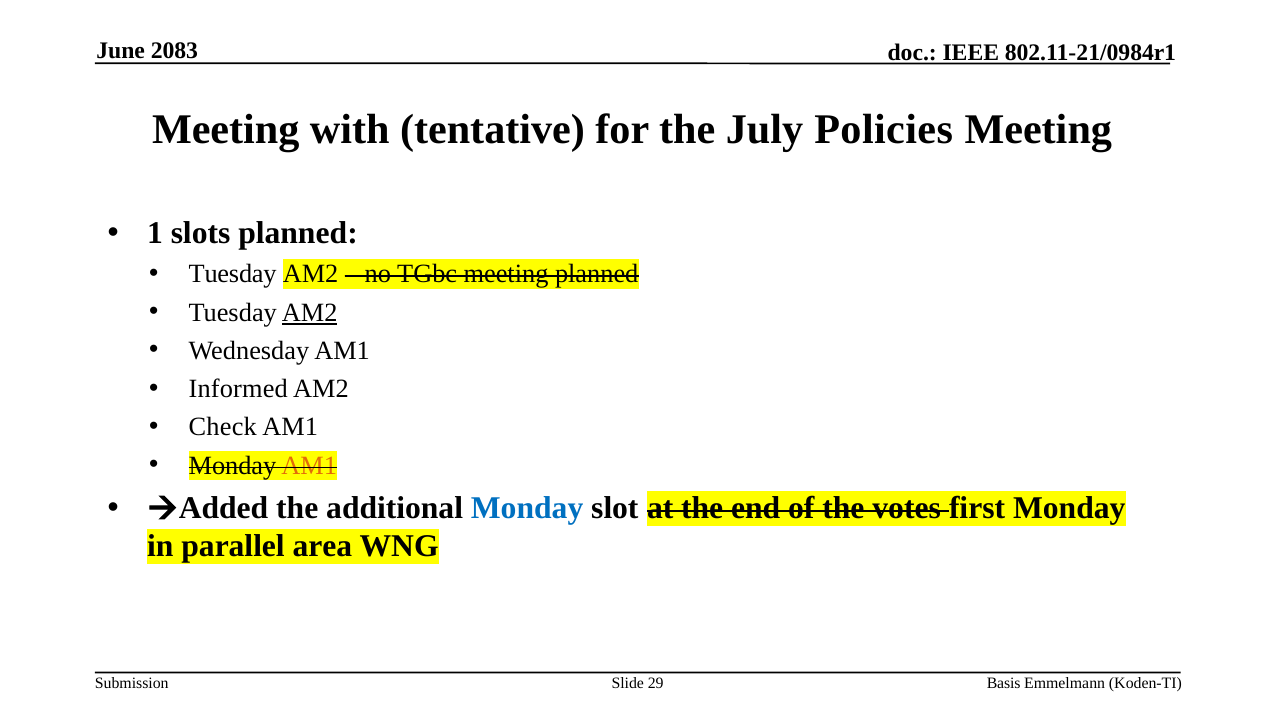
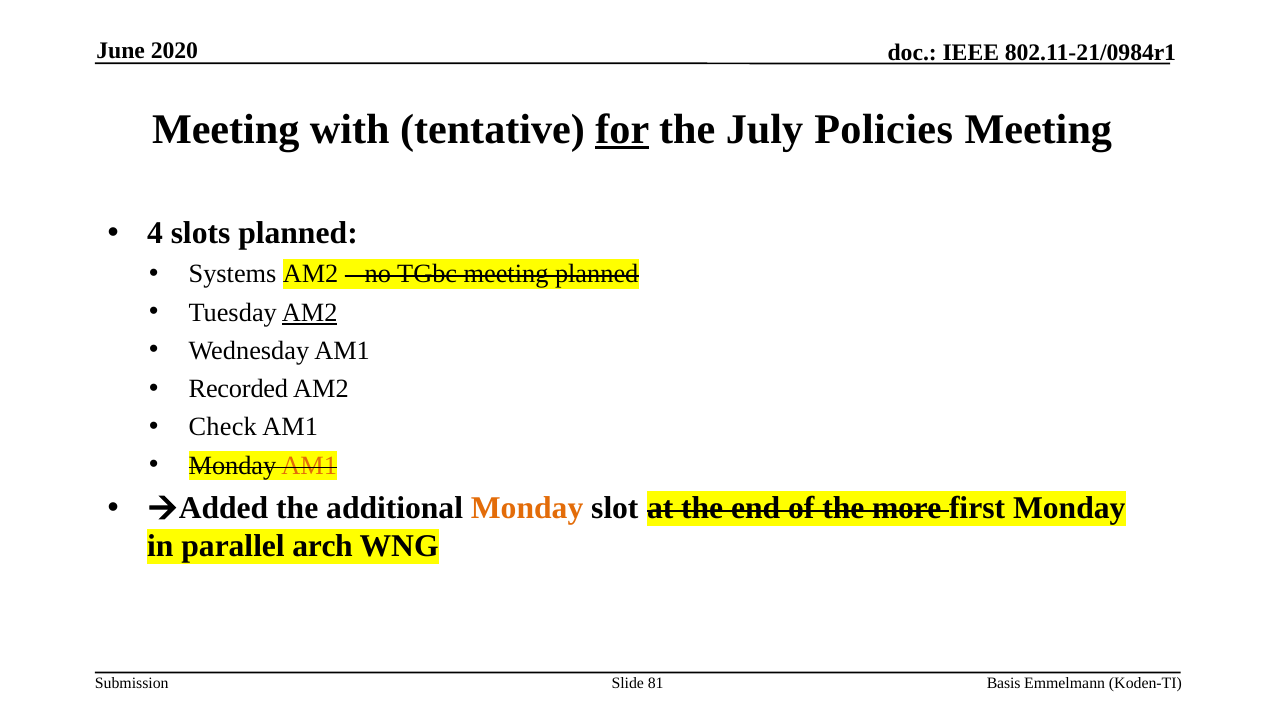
2083: 2083 -> 2020 (174, 50)
for underline: none -> present (622, 129)
1: 1 -> 4 (155, 233)
Tuesday: Tuesday -> Systems (233, 274)
Informed: Informed -> Recorded (238, 389)
Monday colour: blue -> orange (527, 508)
votes: votes -> more (907, 508)
area: area -> arch (323, 546)
29: 29 -> 81 (656, 682)
